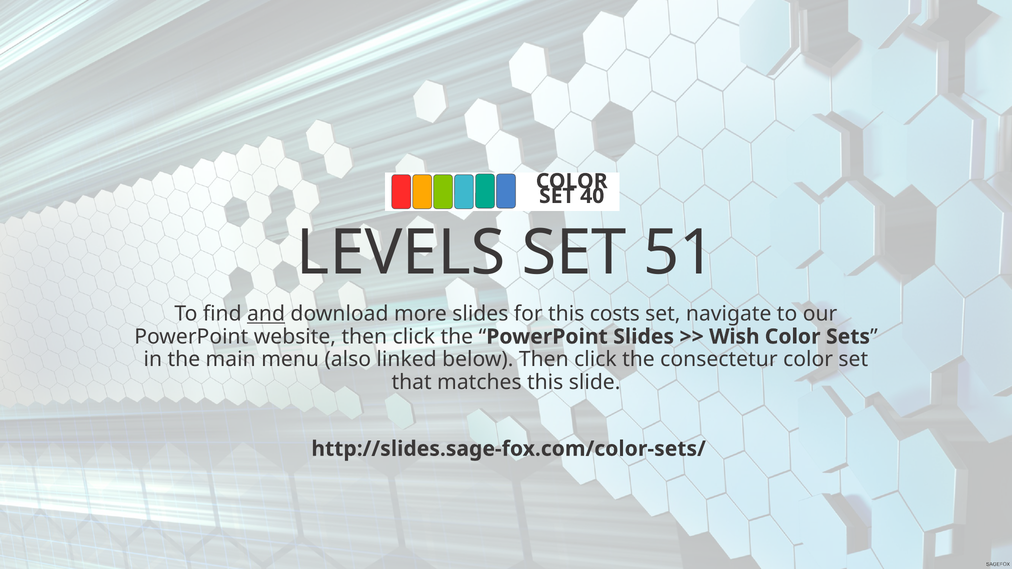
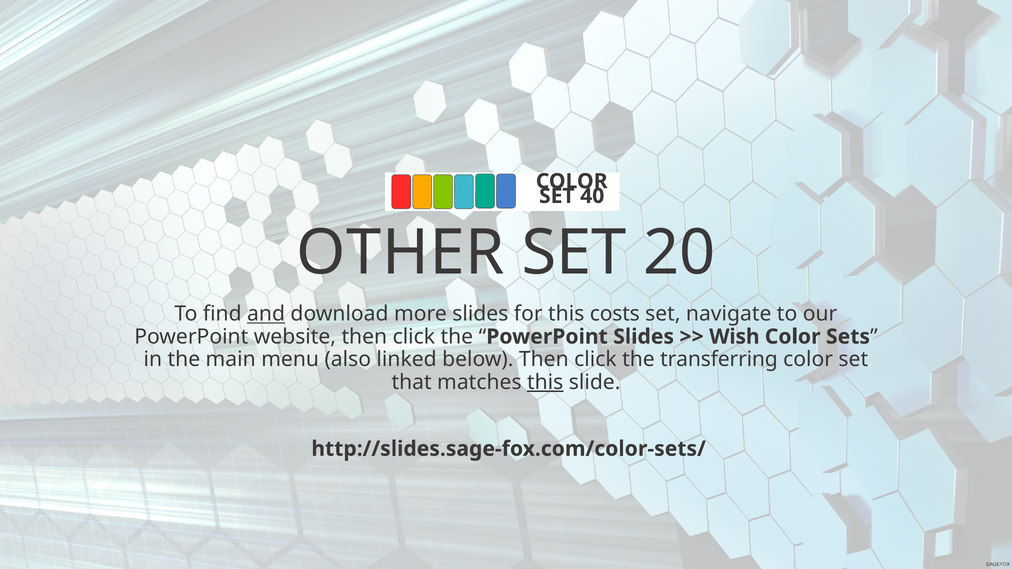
LEVELS: LEVELS -> OTHER (401, 253)
51: 51 -> 20 (679, 253)
consectetur: consectetur -> transferring (719, 360)
this underline: none -> present (545, 382)
